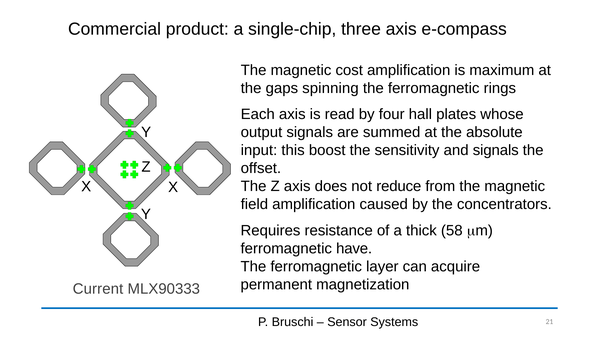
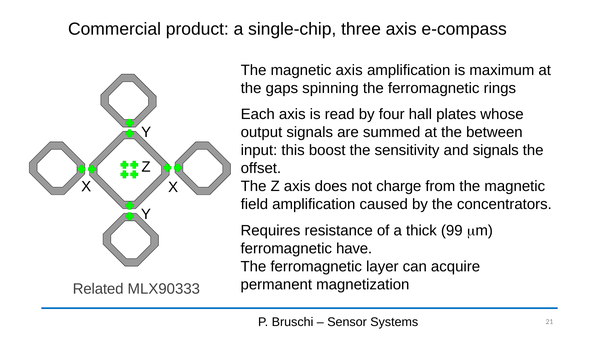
magnetic cost: cost -> axis (349, 70)
absolute: absolute -> between (494, 132)
reduce: reduce -> charge (399, 186)
58: 58 -> 99 (452, 231)
Current: Current -> Related (98, 289)
